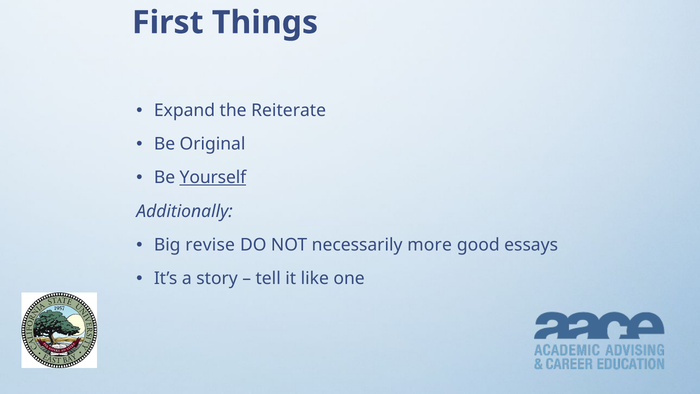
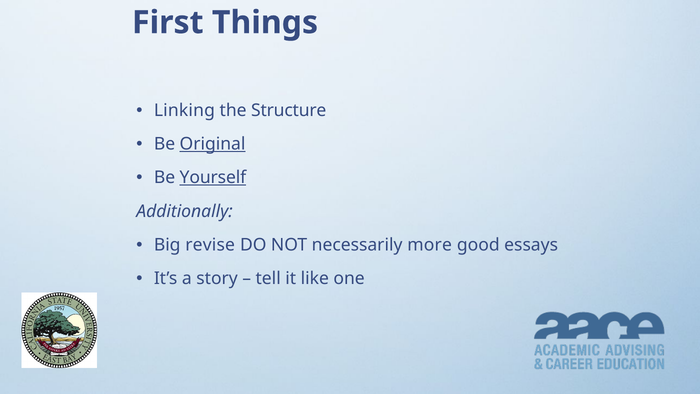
Expand: Expand -> Linking (184, 110)
Reiterate: Reiterate -> Structure (289, 110)
Original underline: none -> present (213, 144)
